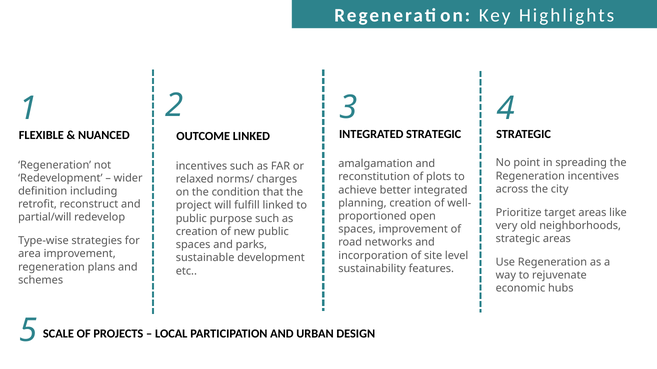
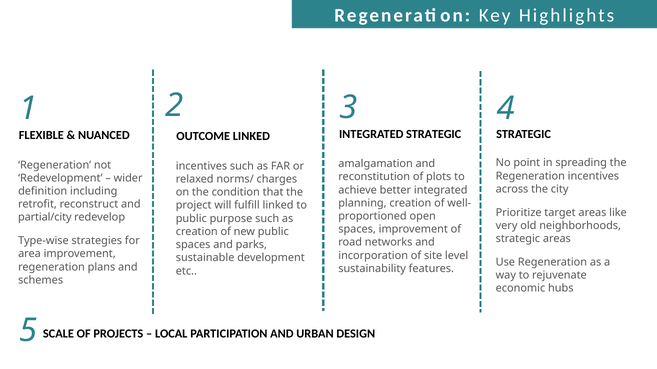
partial/will: partial/will -> partial/city (45, 218)
